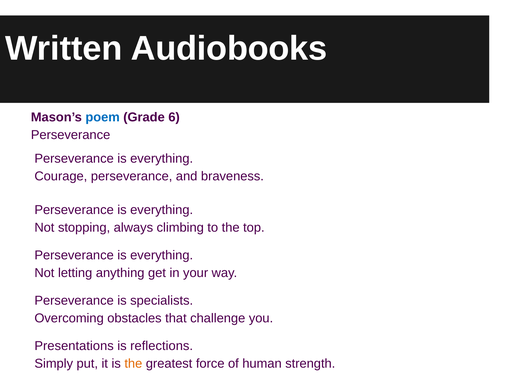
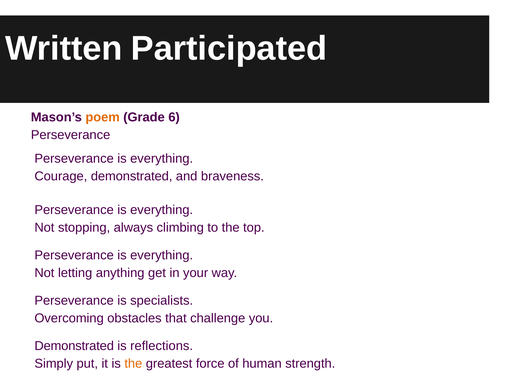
Audiobooks: Audiobooks -> Participated (229, 49)
poem colour: blue -> orange (103, 117)
Courage perseverance: perseverance -> demonstrated (132, 176)
Presentations: Presentations -> Demonstrated (74, 346)
